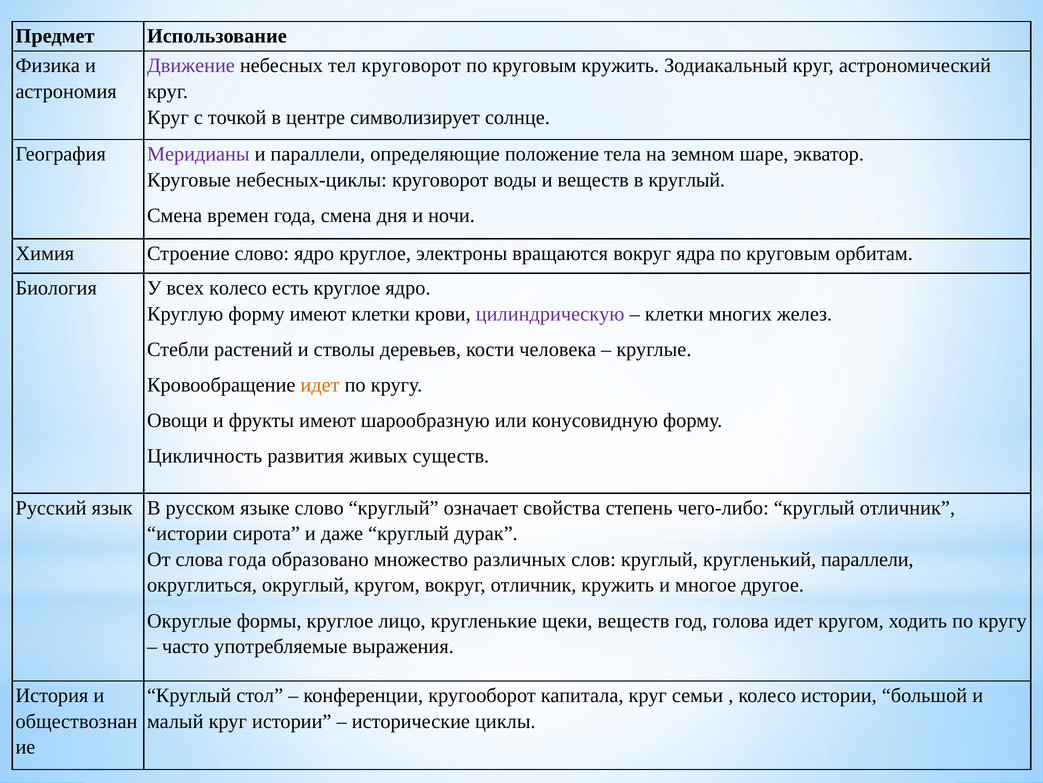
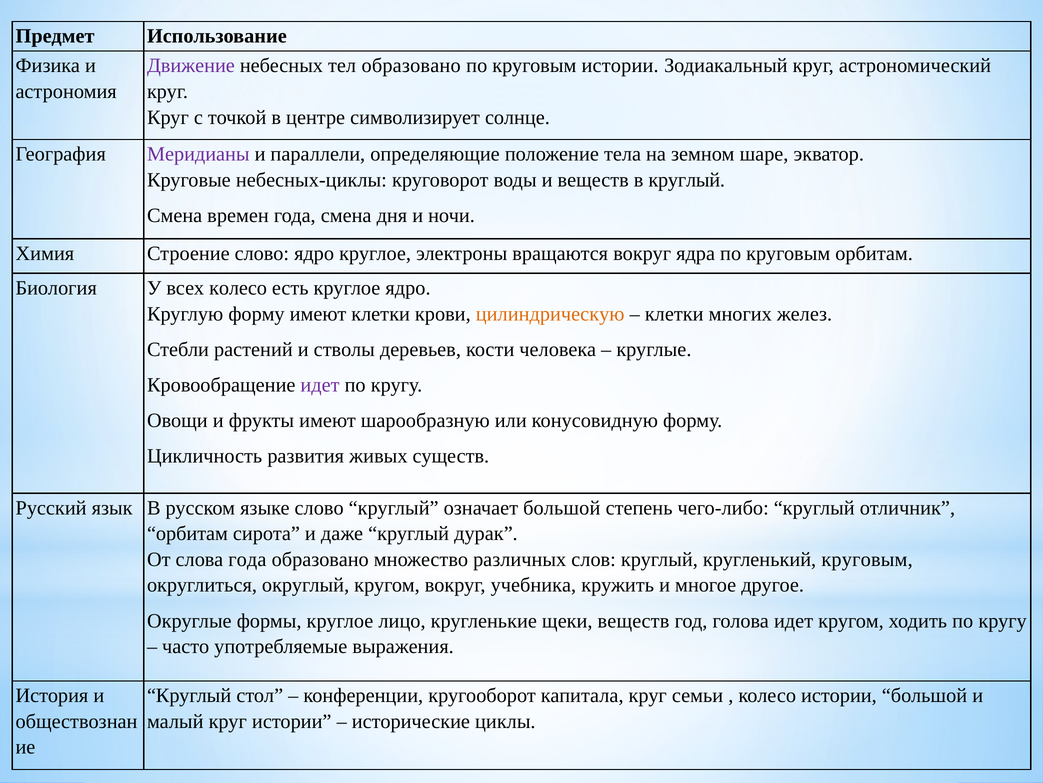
тел круговорот: круговорот -> образовано (411, 66)
круговым кружить: кружить -> истории (620, 66)
цилиндрическую colour: purple -> orange (550, 314)
идет colour: orange -> purple (320, 385)
означает свойства: свойства -> большой (562, 507)
истории: истории -> орбитам (187, 533)
кругленький параллели: параллели -> круговым (867, 559)
вокруг отличник: отличник -> учебника (533, 585)
